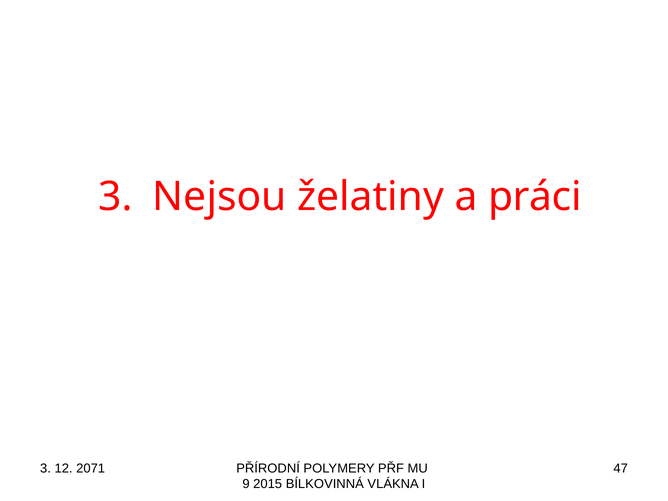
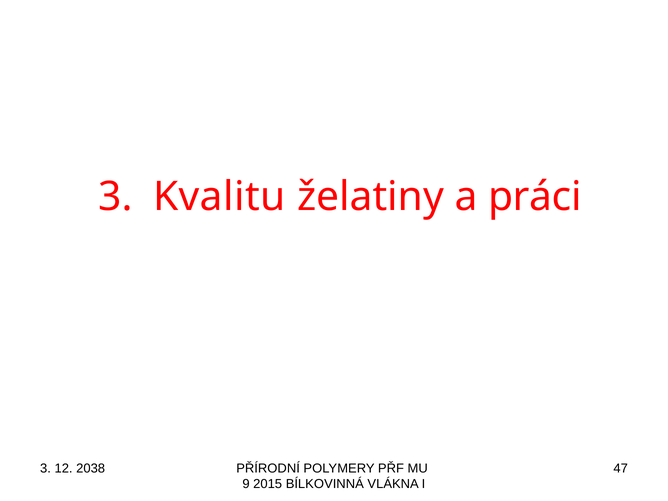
Nejsou: Nejsou -> Kvalitu (219, 197)
2071: 2071 -> 2038 (91, 468)
